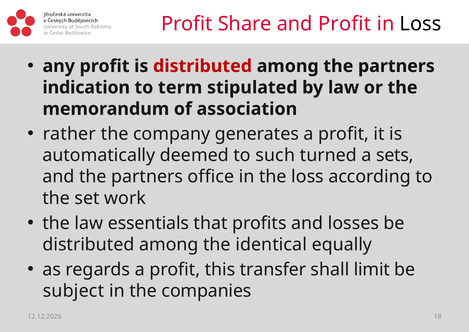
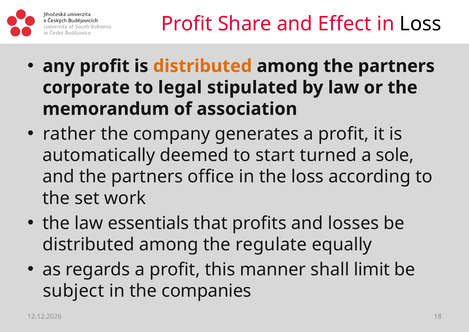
and Profit: Profit -> Effect (345, 24)
distributed colour: red -> orange (203, 66)
indication: indication -> corporate (86, 87)
term: term -> legal (180, 87)
such: such -> start (275, 155)
sets: sets -> sole (395, 155)
identical: identical -> regulate (271, 244)
transfer: transfer -> manner (273, 269)
